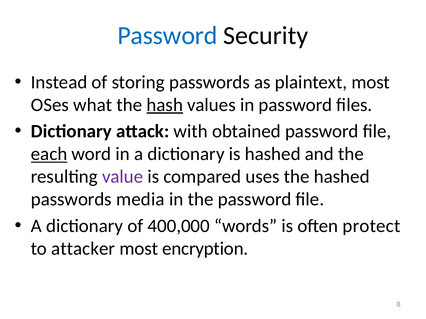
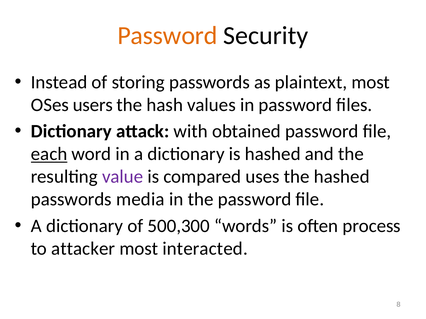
Password colour: blue -> orange (167, 36)
what: what -> users (93, 105)
hash underline: present -> none (165, 105)
400,000: 400,000 -> 500,300 (179, 226)
protect: protect -> process (372, 226)
encryption: encryption -> interacted (205, 249)
